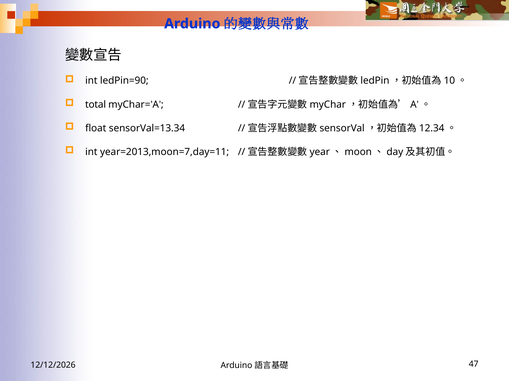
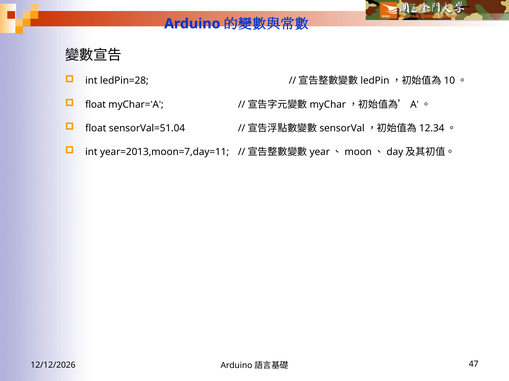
ledPin=90: ledPin=90 -> ledPin=28 (124, 81)
total: total -> float (96, 105)
sensorVal=13.34: sensorVal=13.34 -> sensorVal=51.04 (147, 128)
